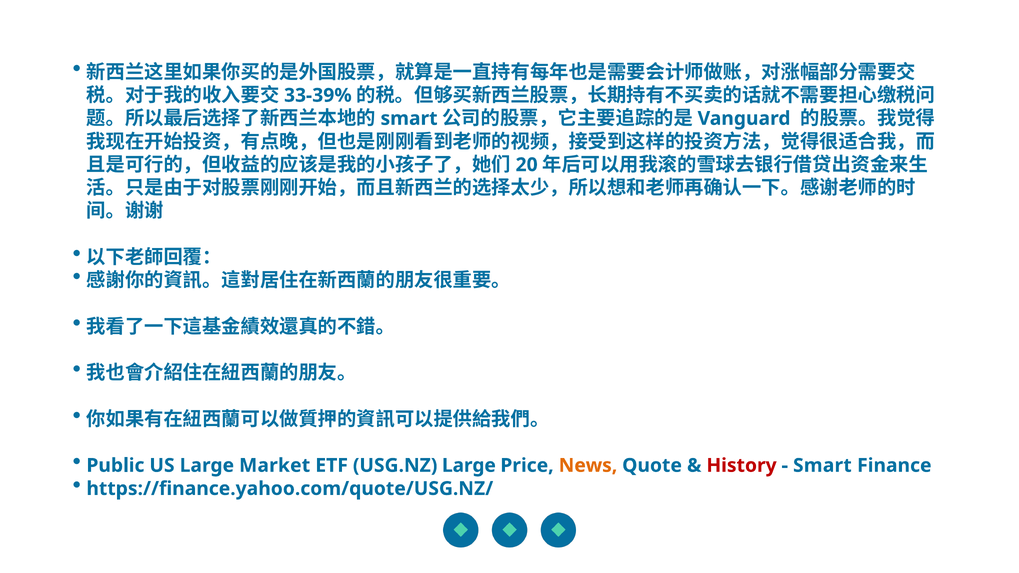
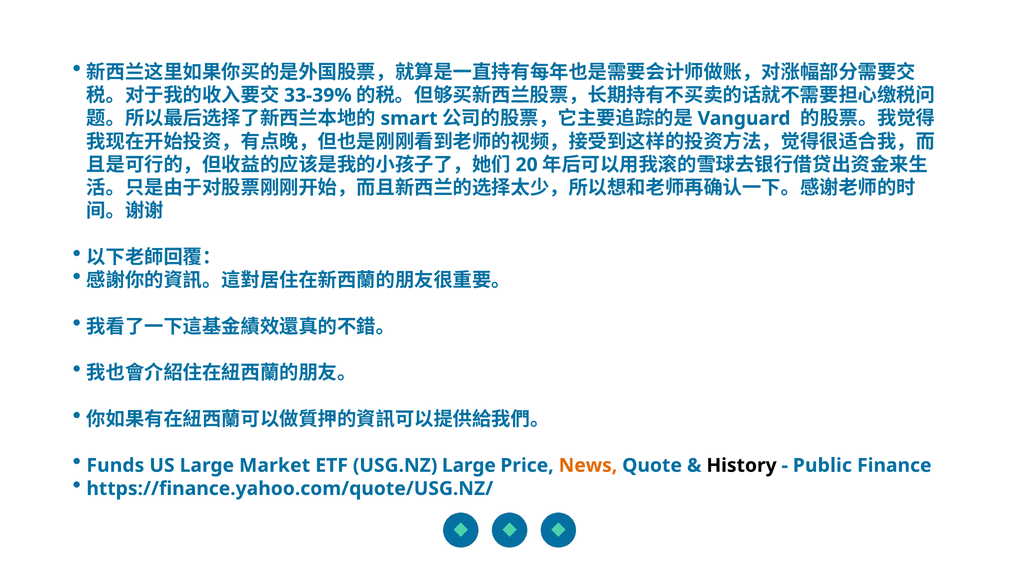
Public: Public -> Funds (115, 466)
History colour: red -> black (742, 466)
Smart: Smart -> Public (822, 466)
